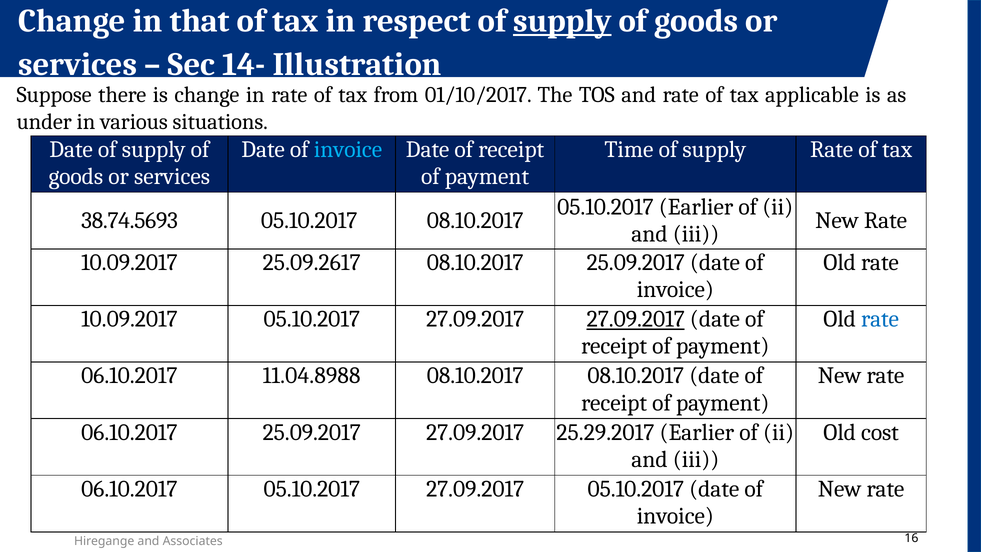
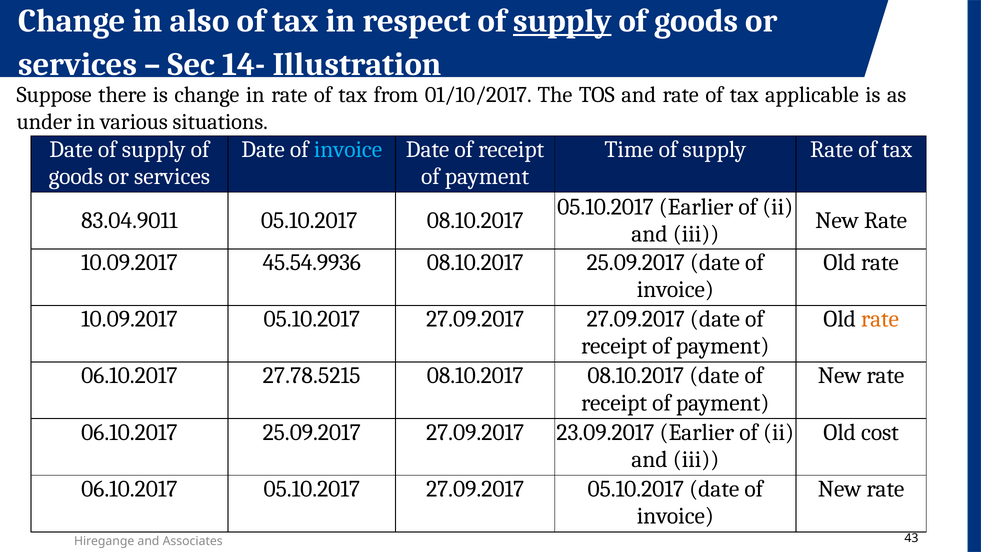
that: that -> also (200, 21)
38.74.5693: 38.74.5693 -> 83.04.9011 (129, 220)
25.09.2617: 25.09.2617 -> 45.54.9936 (312, 262)
27.09.2017 underline: present -> none (636, 319)
rate colour: blue -> orange (880, 319)
11.04.8988: 11.04.8988 -> 27.78.5215 (312, 376)
25.29.2017: 25.29.2017 -> 23.09.2017 (605, 432)
16: 16 -> 43 (911, 538)
